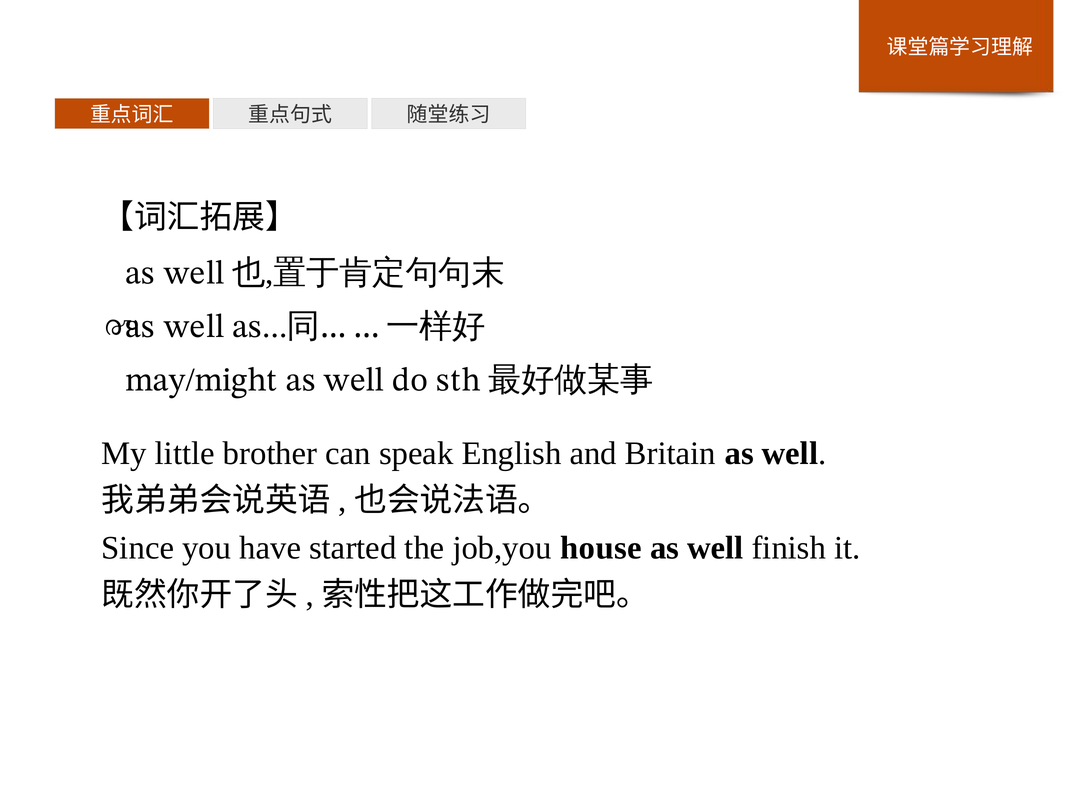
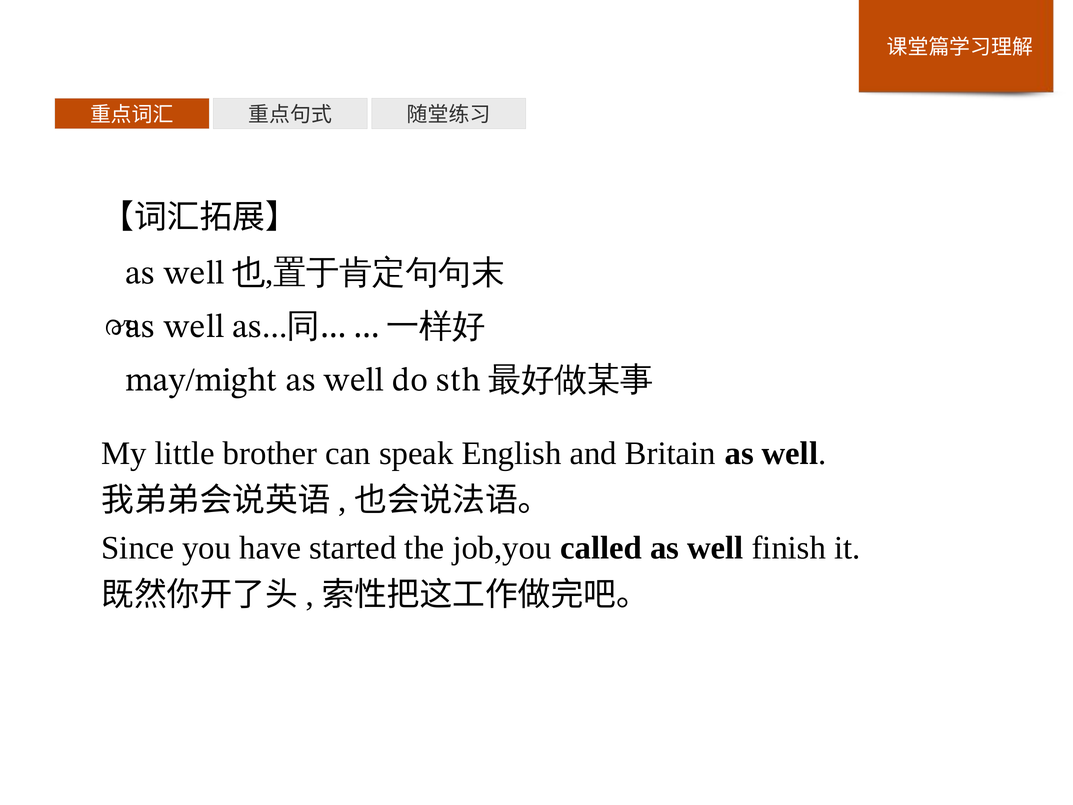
house: house -> called (601, 548)
